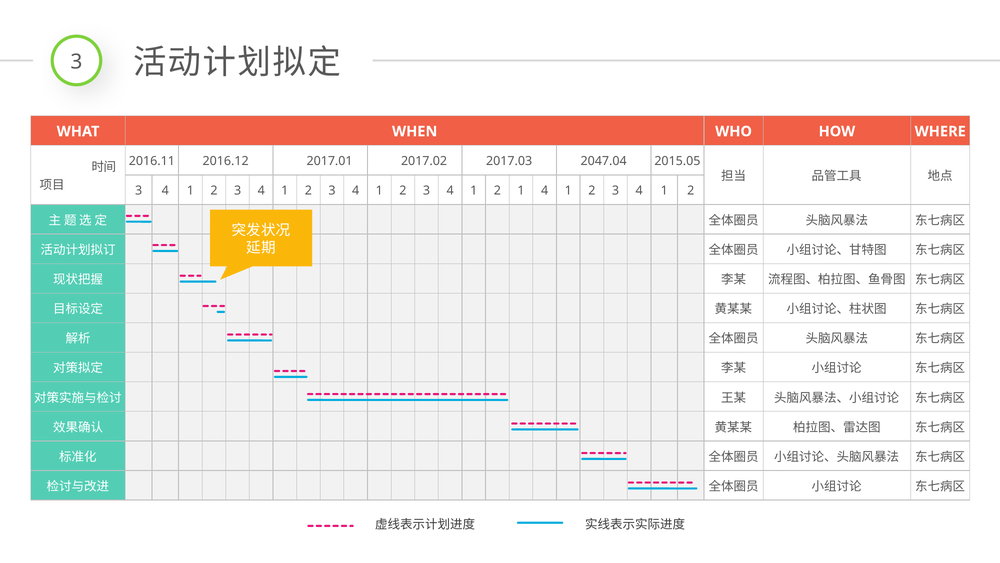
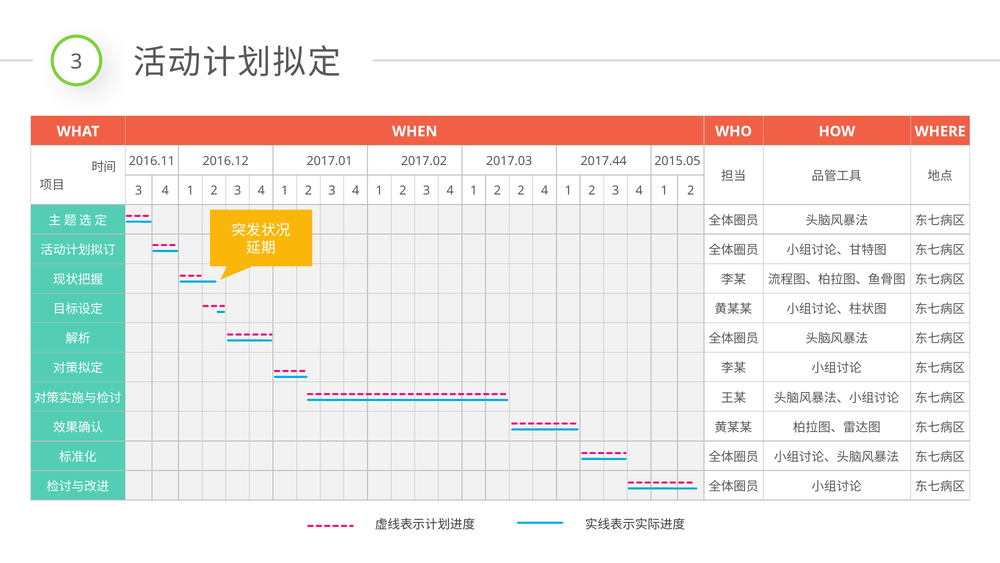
2047.04: 2047.04 -> 2017.44 (604, 161)
2 1: 1 -> 2 (521, 190)
